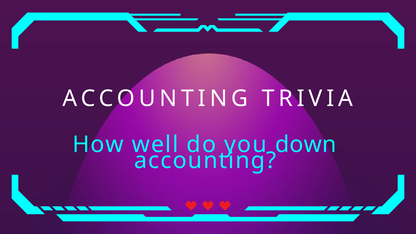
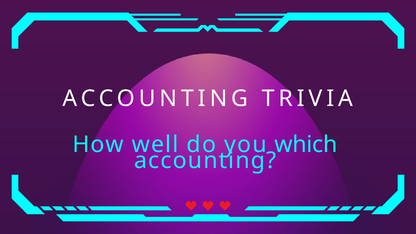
down: down -> which (306, 144)
